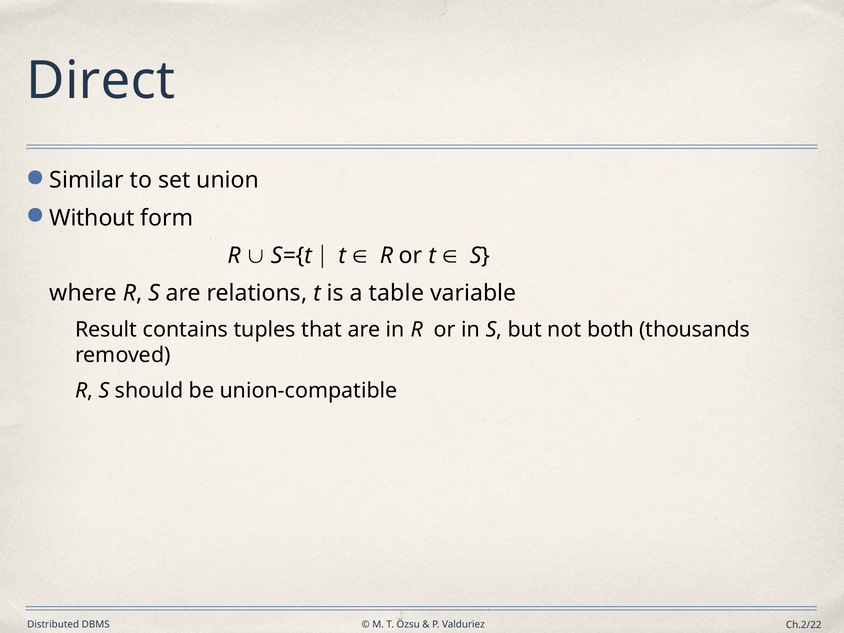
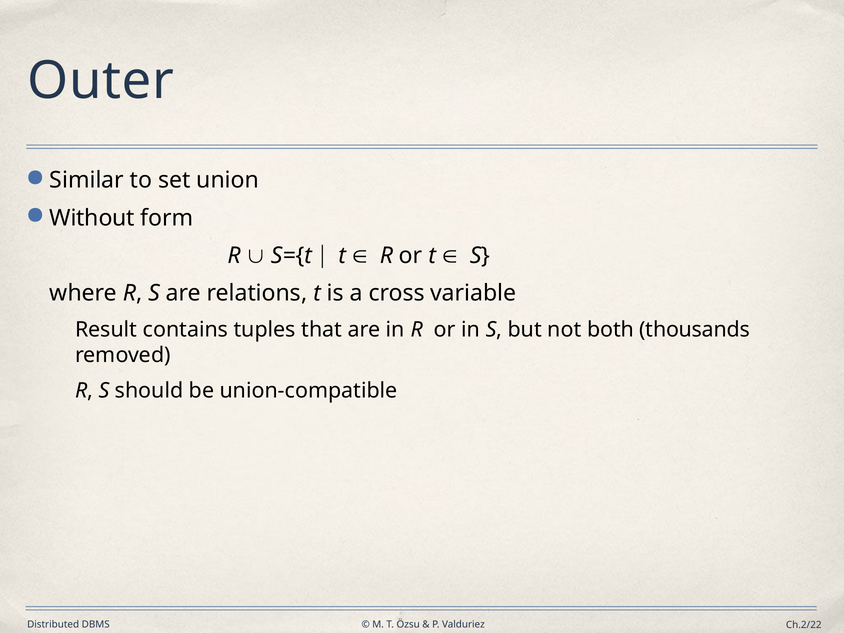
Direct: Direct -> Outer (101, 81)
table: table -> cross (397, 293)
